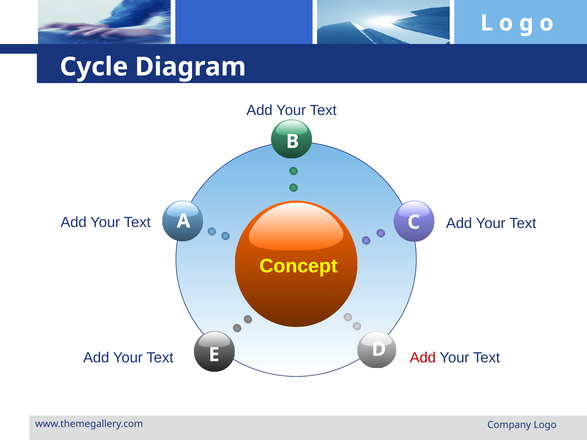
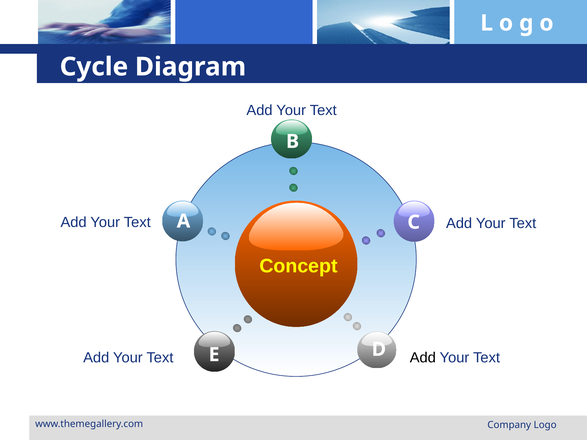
Add colour: red -> black (423, 358)
